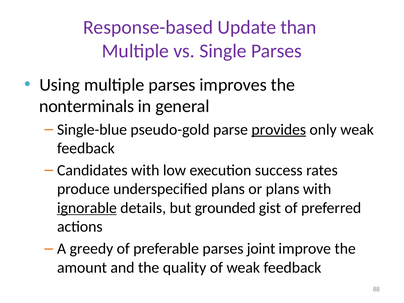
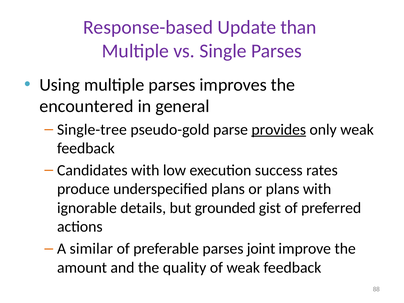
nonterminals: nonterminals -> encountered (87, 106)
Single-blue: Single-blue -> Single-tree (92, 130)
ignorable underline: present -> none (87, 208)
greedy: greedy -> similar (91, 249)
